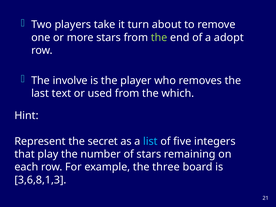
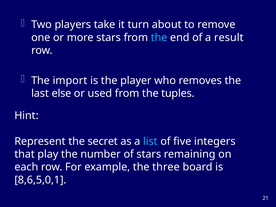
the colour: light green -> light blue (159, 38)
adopt: adopt -> result (229, 38)
involve: involve -> import (70, 81)
text: text -> else (62, 93)
which: which -> tuples (178, 93)
3,6,8,1,3: 3,6,8,1,3 -> 8,6,5,0,1 (40, 180)
